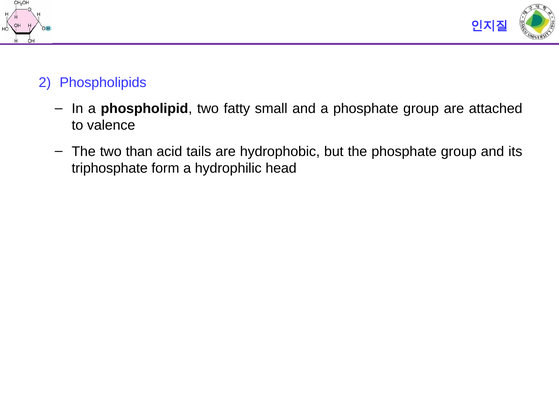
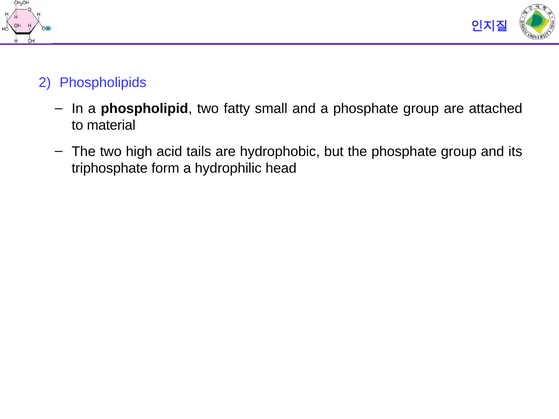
valence: valence -> material (111, 125)
than: than -> high (139, 152)
